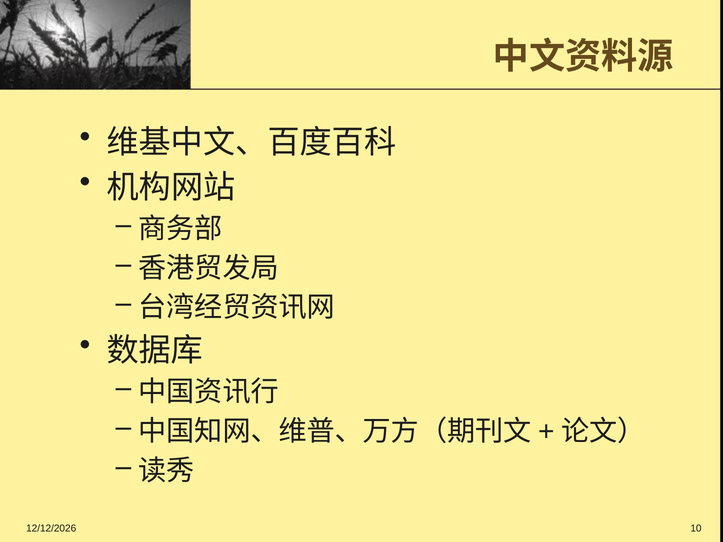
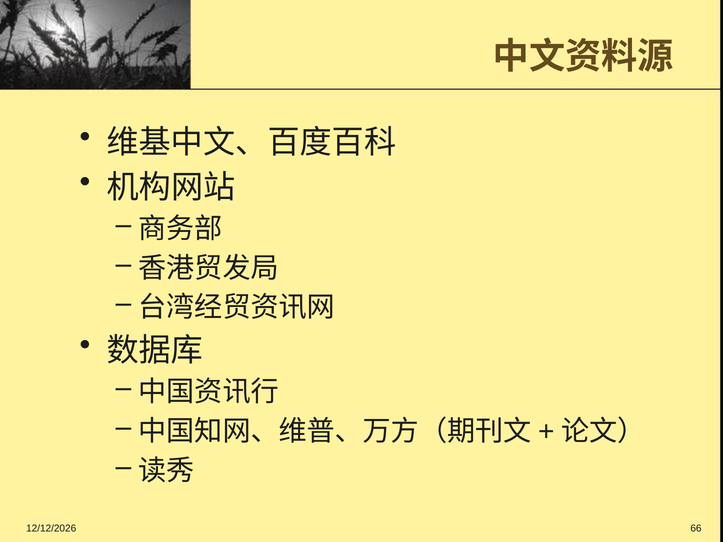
10: 10 -> 66 (696, 529)
